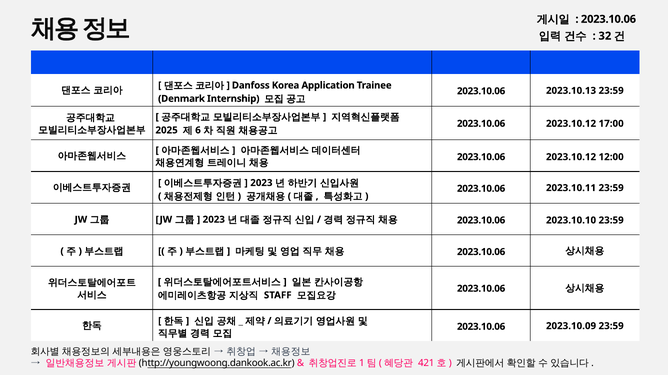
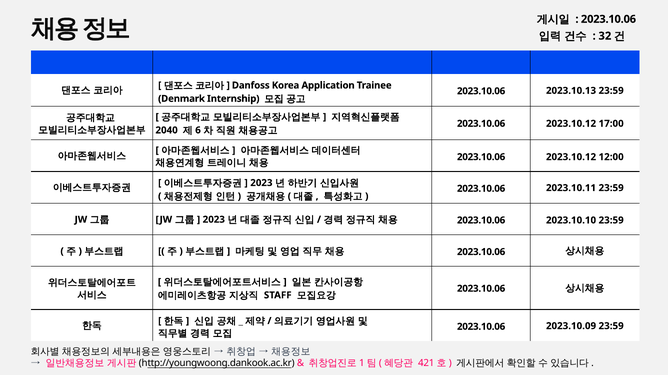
2025: 2025 -> 2040 (167, 130)
